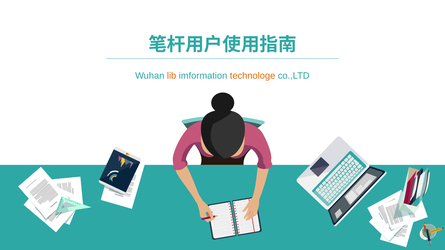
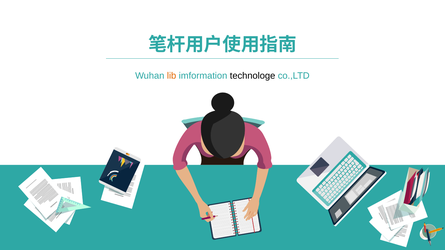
technologe colour: orange -> black (253, 76)
